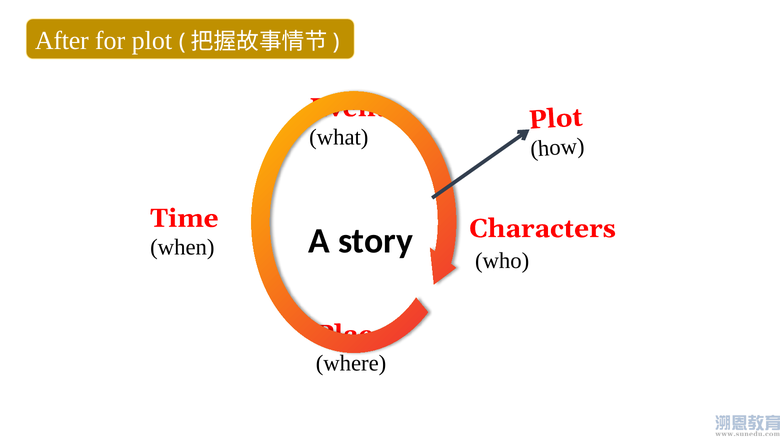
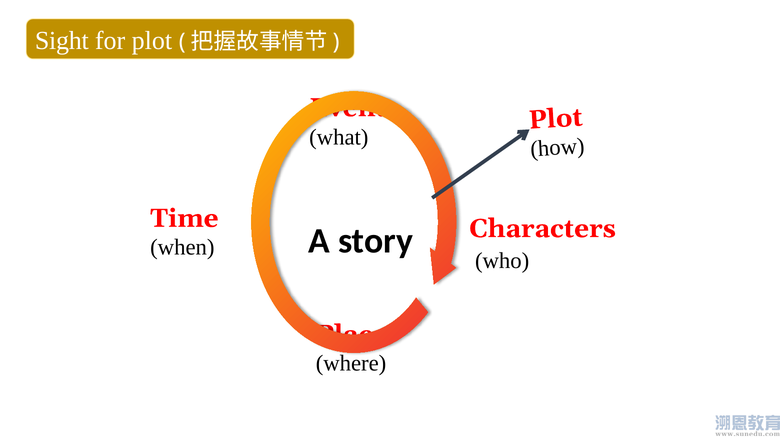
After: After -> Sight (62, 41)
